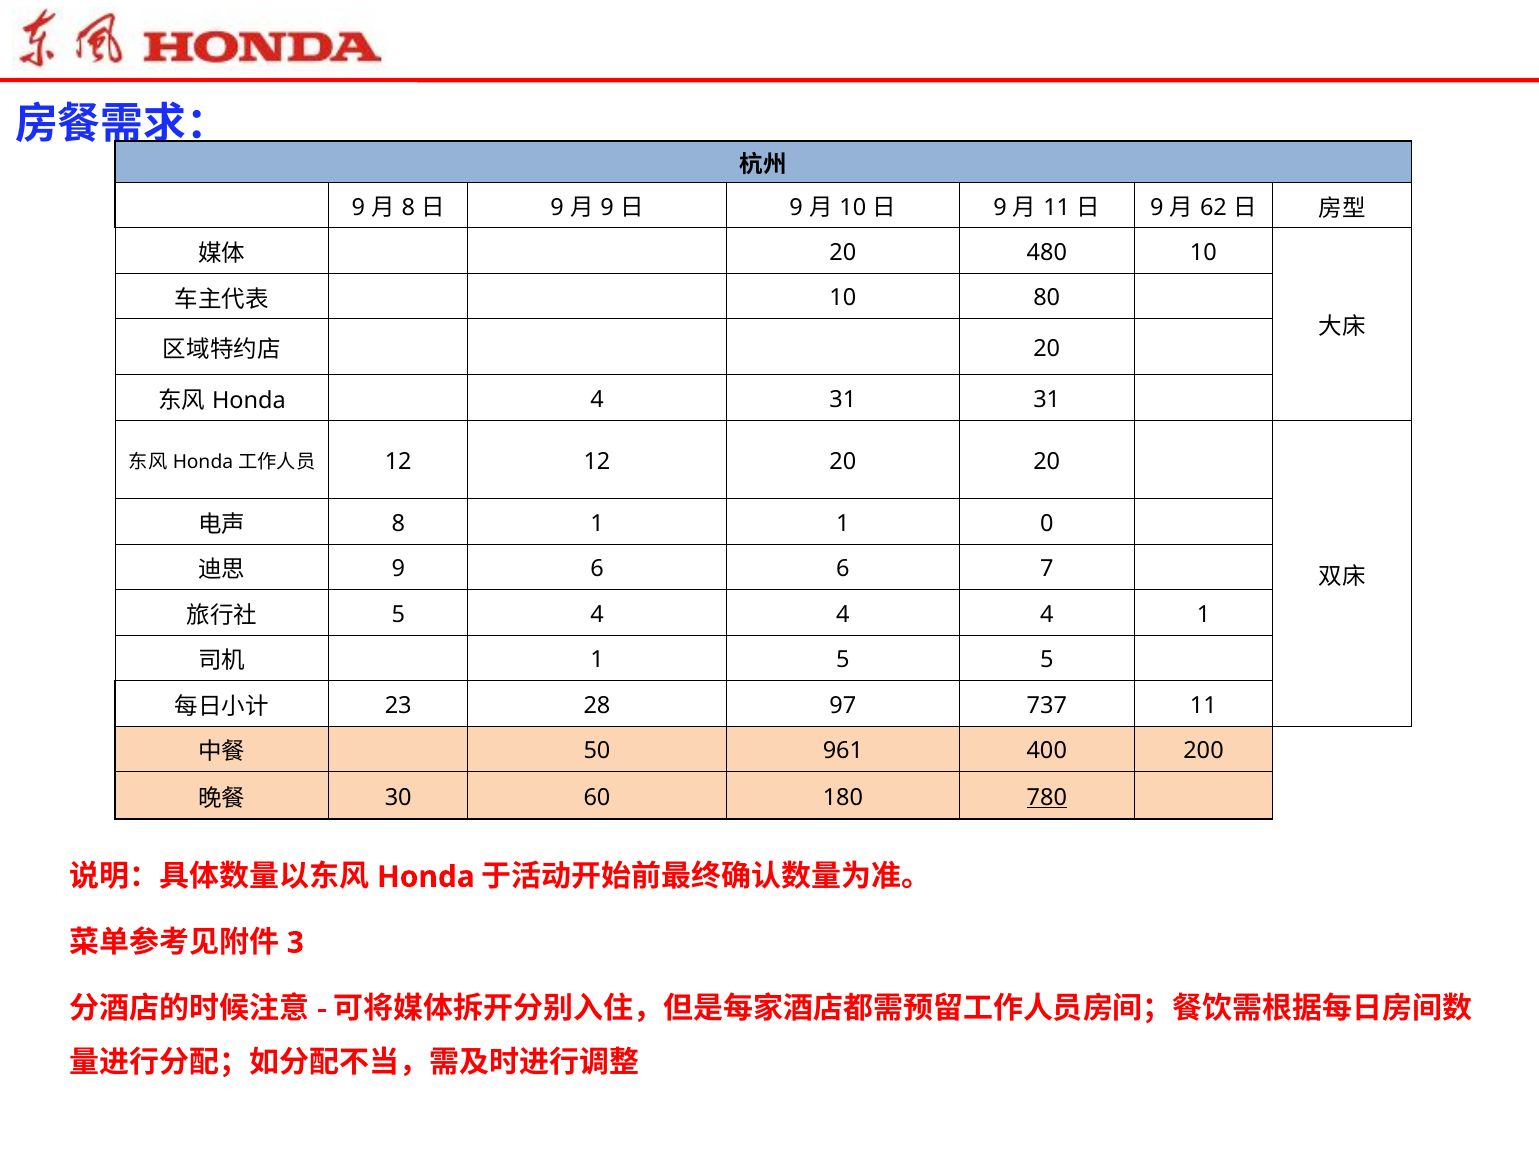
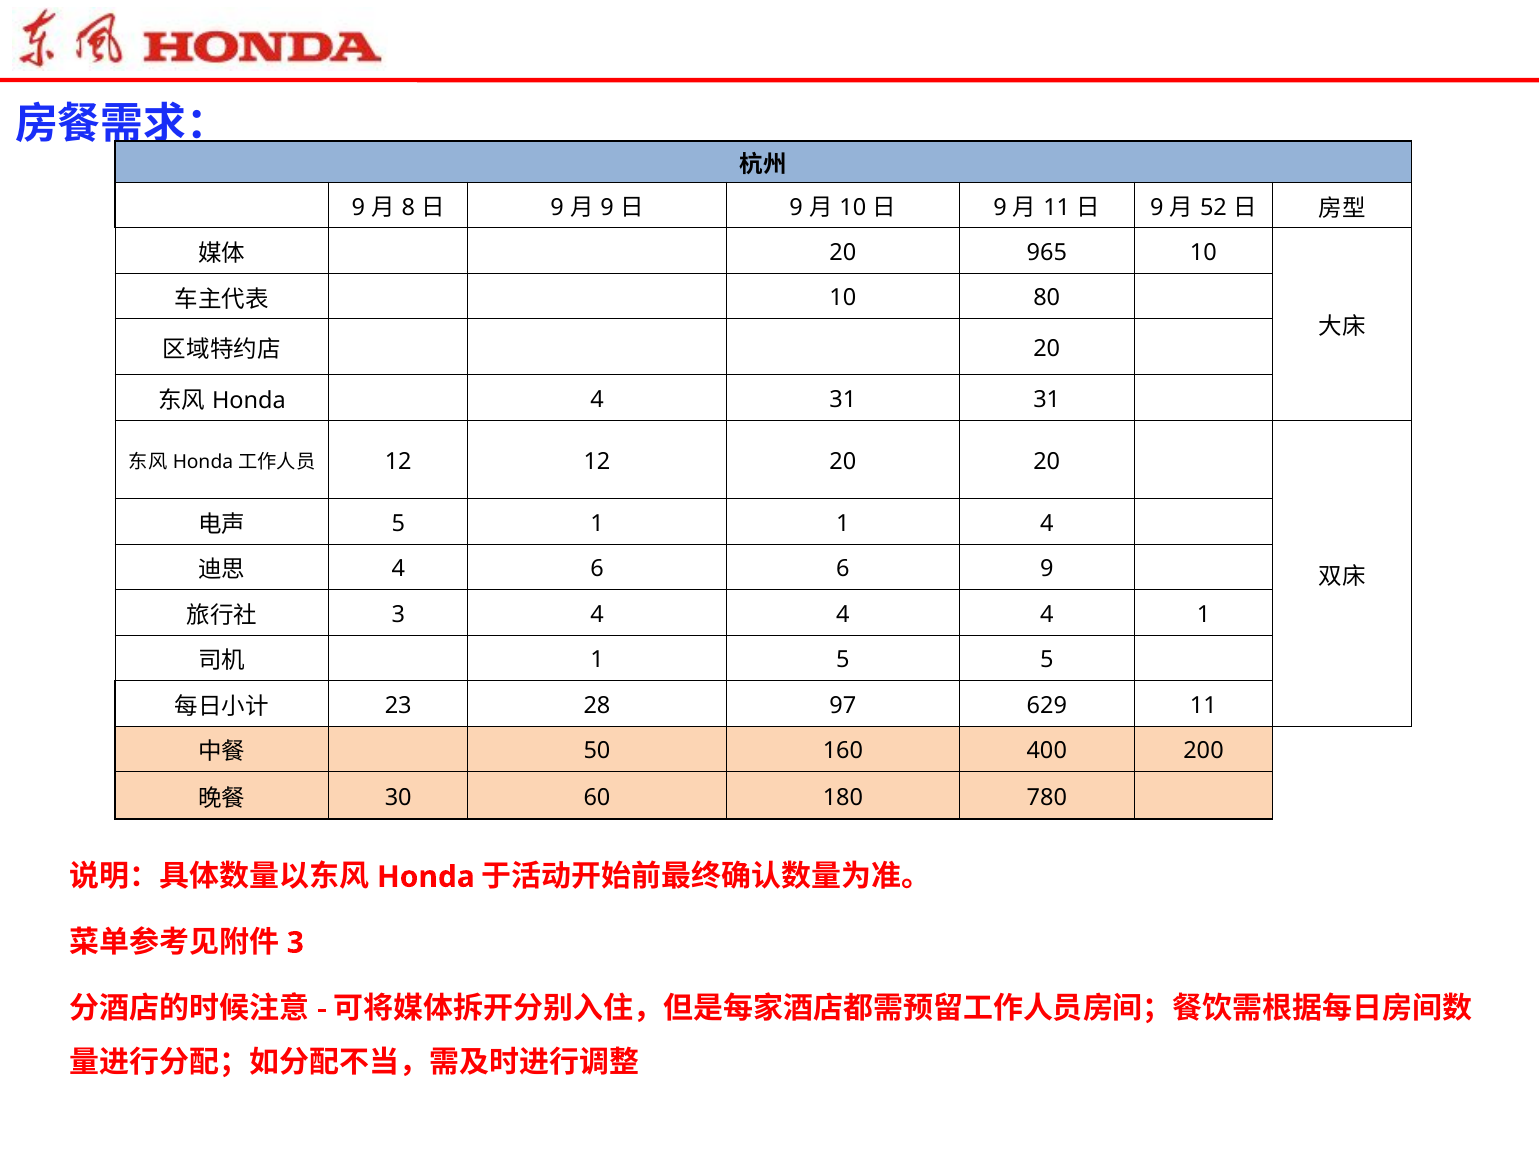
62: 62 -> 52 (1213, 208)
480: 480 -> 965 (1047, 253)
8: 8 -> 5 (398, 524)
1 0: 0 -> 4 (1047, 524)
9: 9 -> 4 (398, 569)
6 7: 7 -> 9 (1047, 569)
5: 5 -> 3 (398, 615)
737: 737 -> 629 (1047, 706)
961: 961 -> 160 (843, 751)
780 underline: present -> none (1047, 798)
